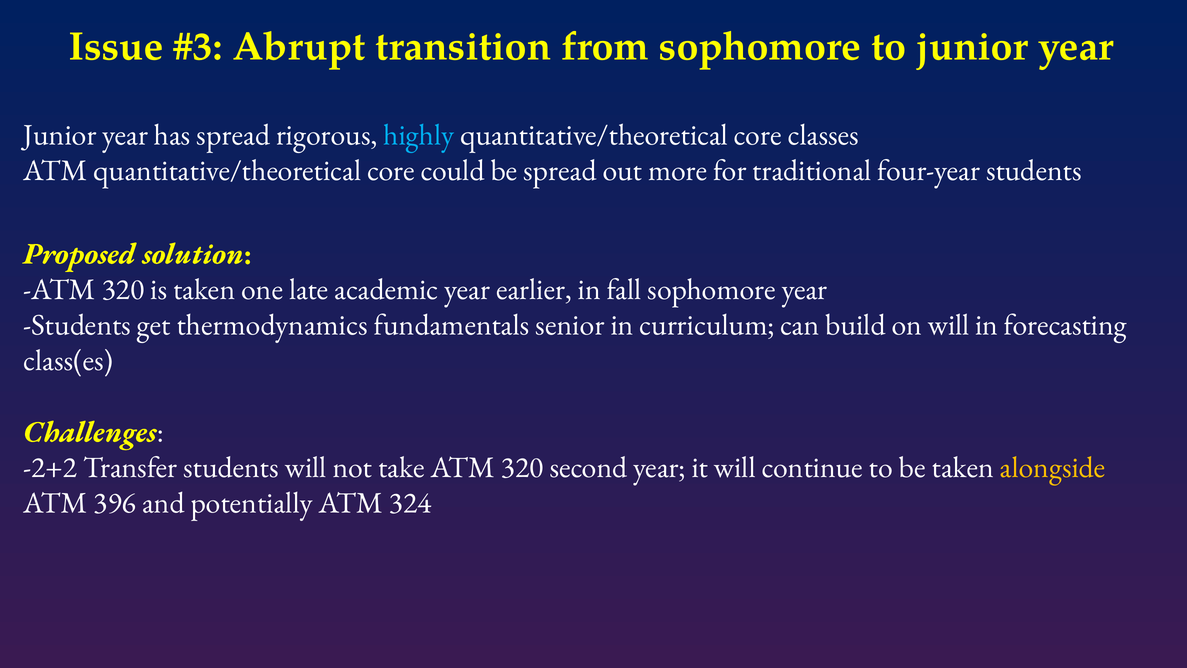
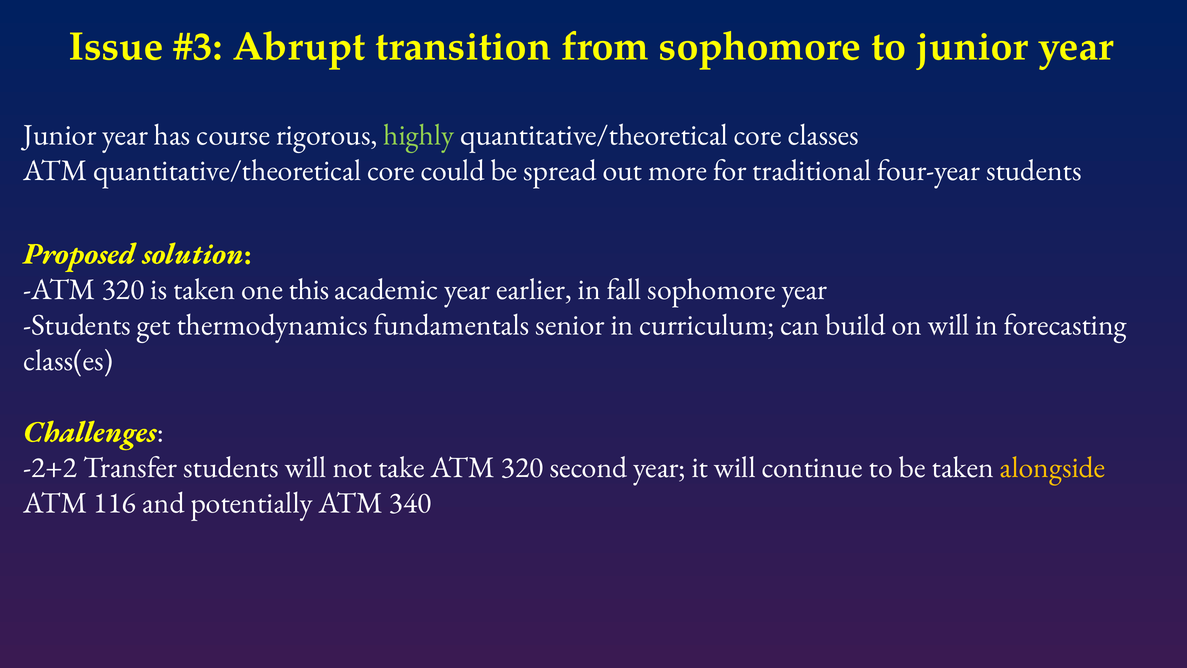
has spread: spread -> course (233, 135)
highly colour: light blue -> light green (419, 135)
late: late -> this (309, 289)
396: 396 -> 116 (115, 503)
324: 324 -> 340 (410, 503)
